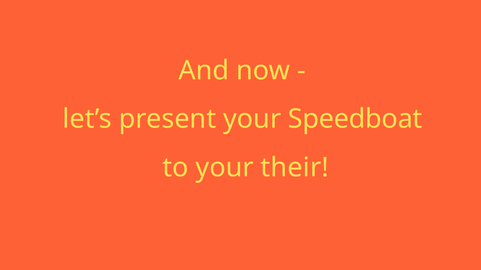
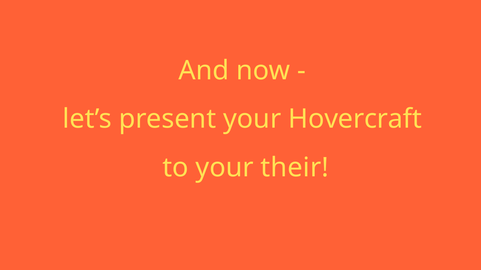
Speedboat: Speedboat -> Hovercraft (355, 119)
